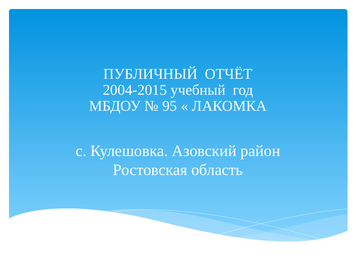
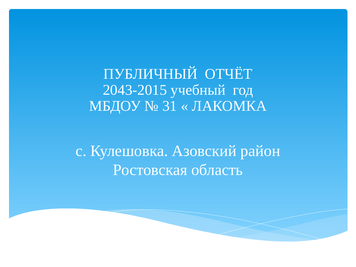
2004-2015: 2004-2015 -> 2043-2015 (135, 90)
95: 95 -> 31 (170, 106)
